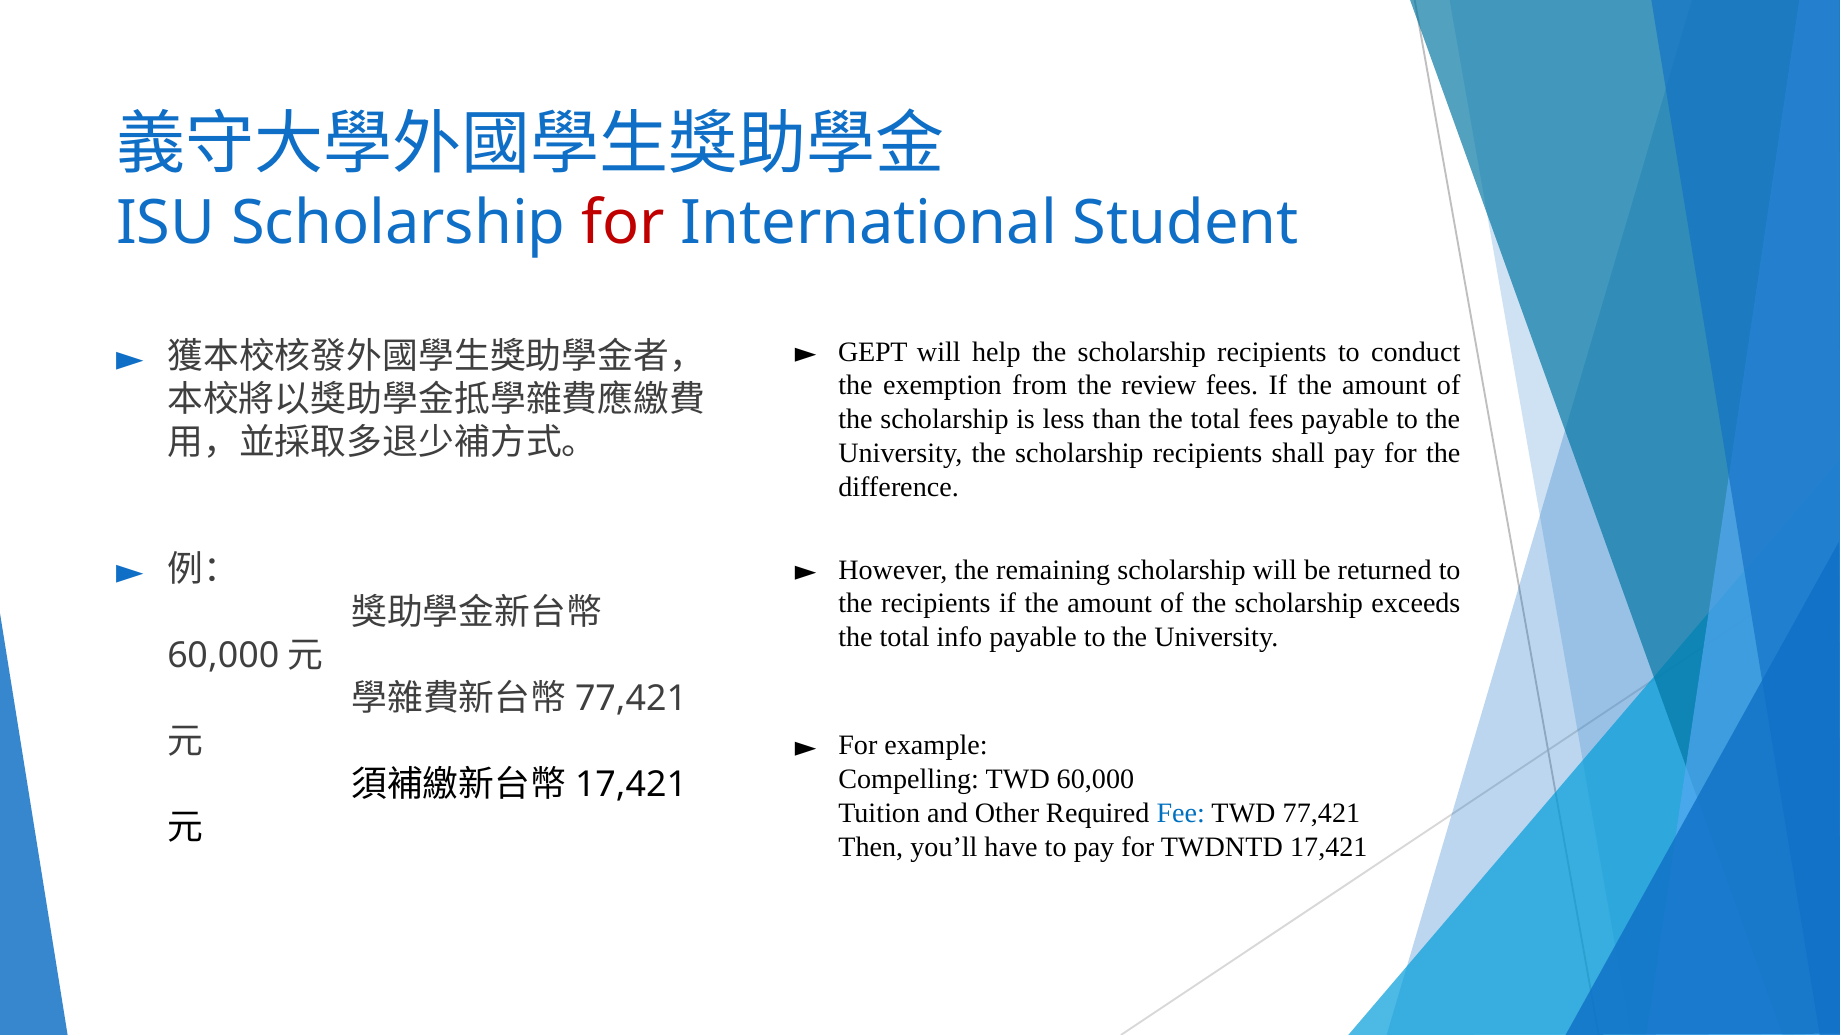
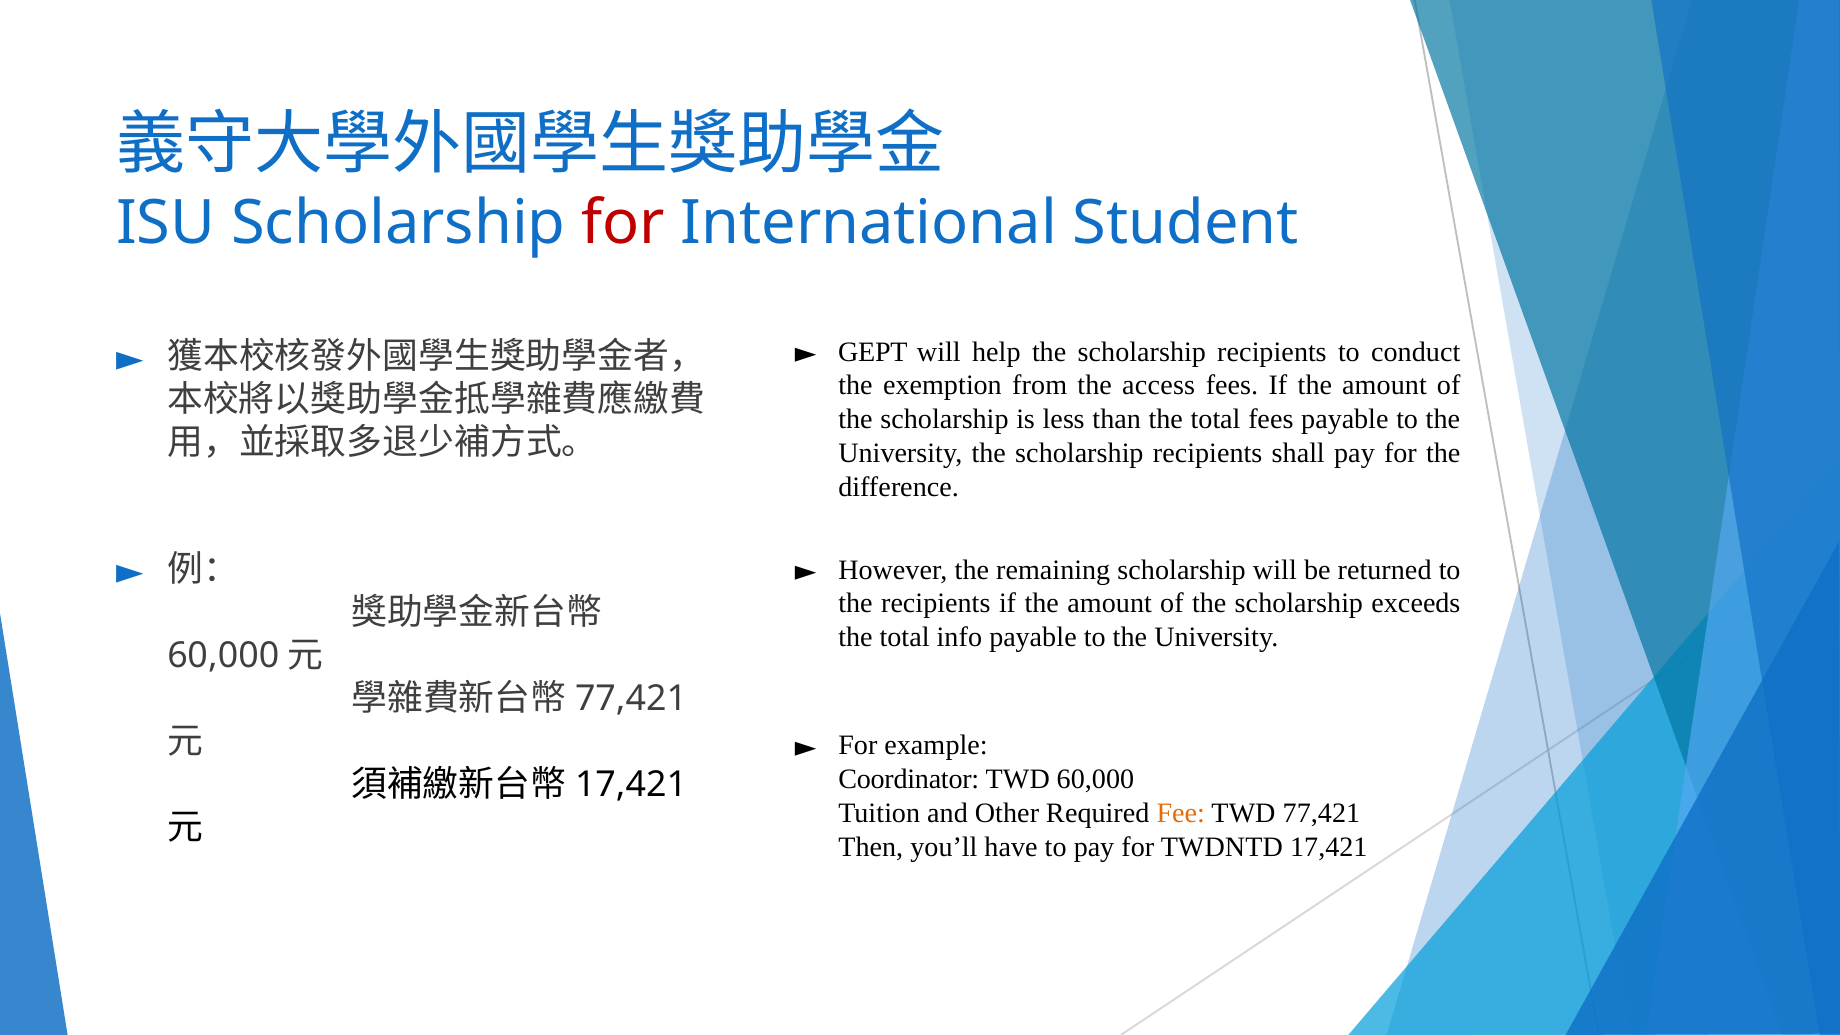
review: review -> access (1159, 386)
Compelling: Compelling -> Coordinator (909, 779)
Fee colour: blue -> orange (1181, 813)
